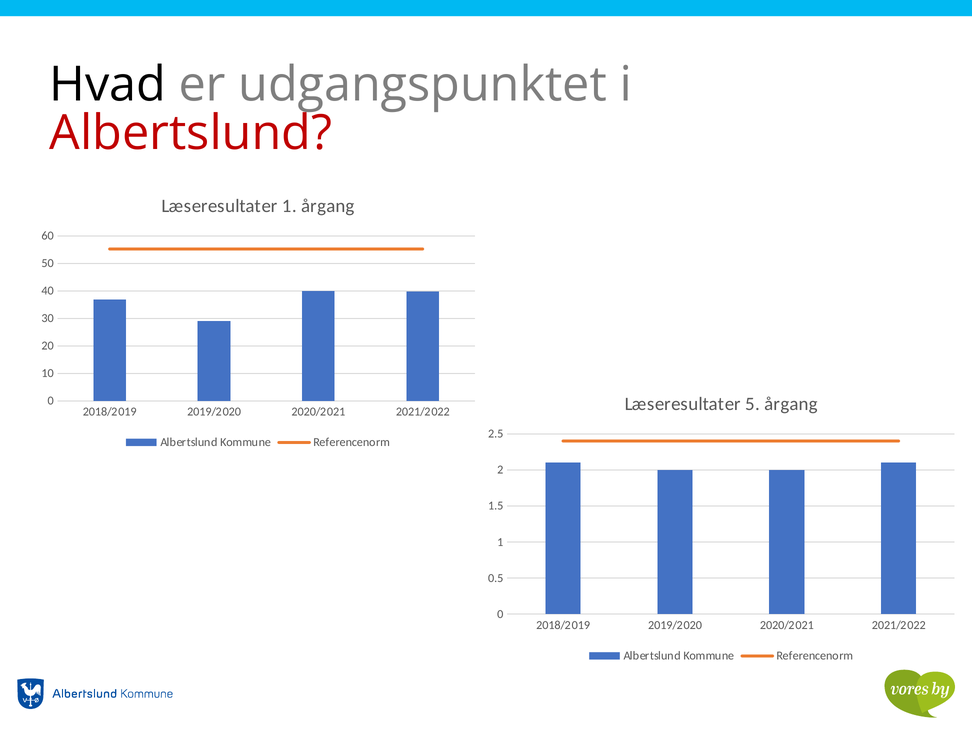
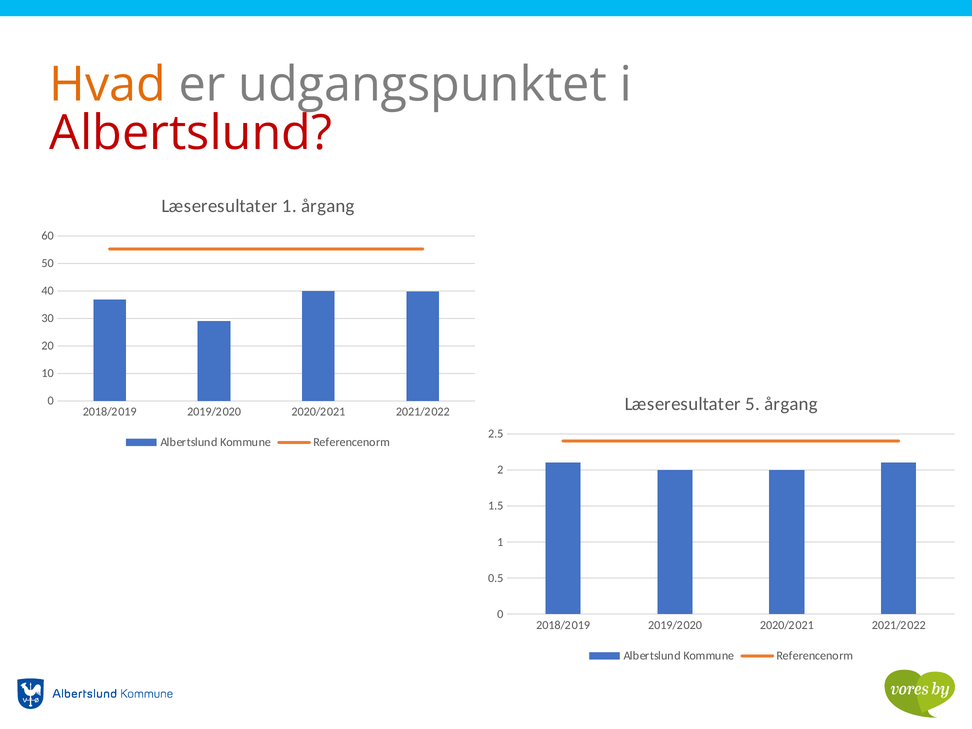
Hvad colour: black -> orange (108, 85)
